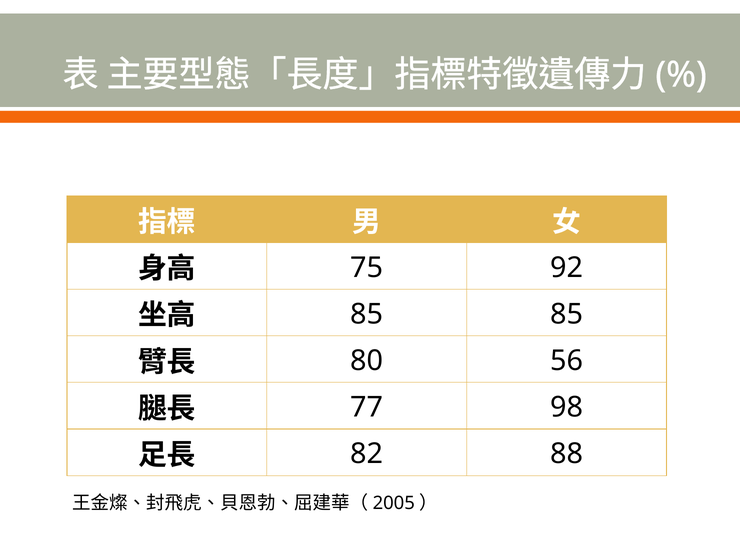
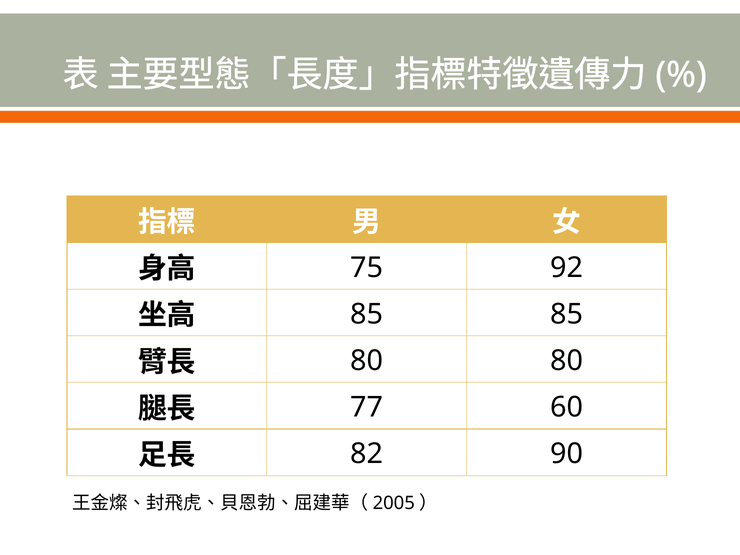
80 56: 56 -> 80 (567, 361)
98: 98 -> 60 (567, 407)
88: 88 -> 90 (567, 454)
